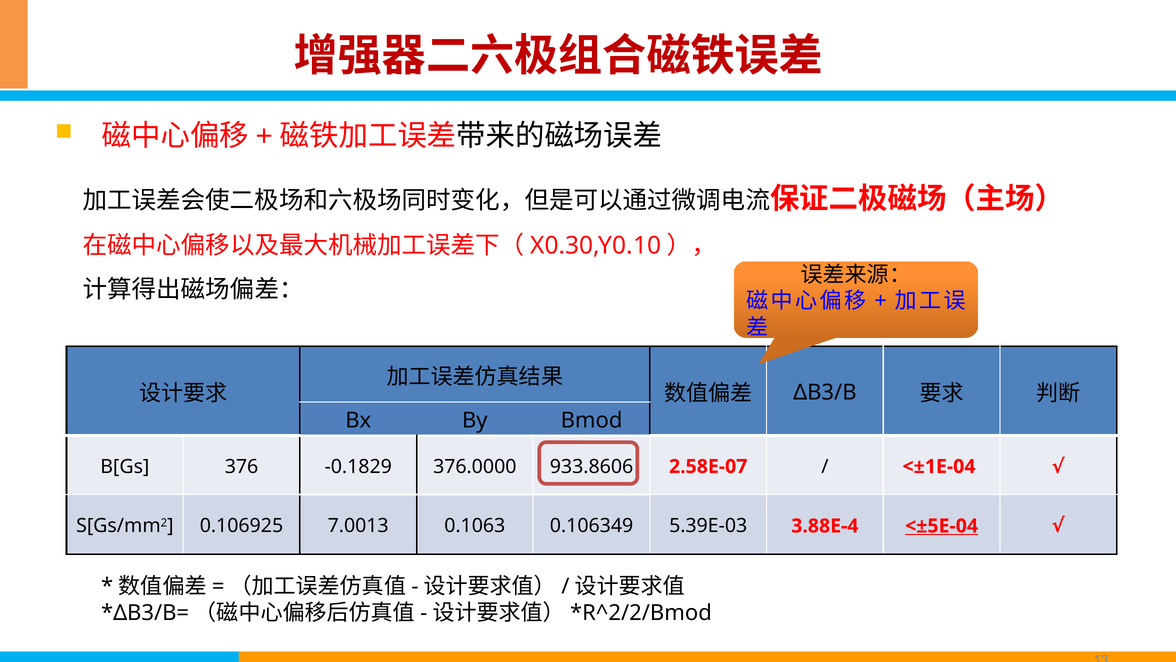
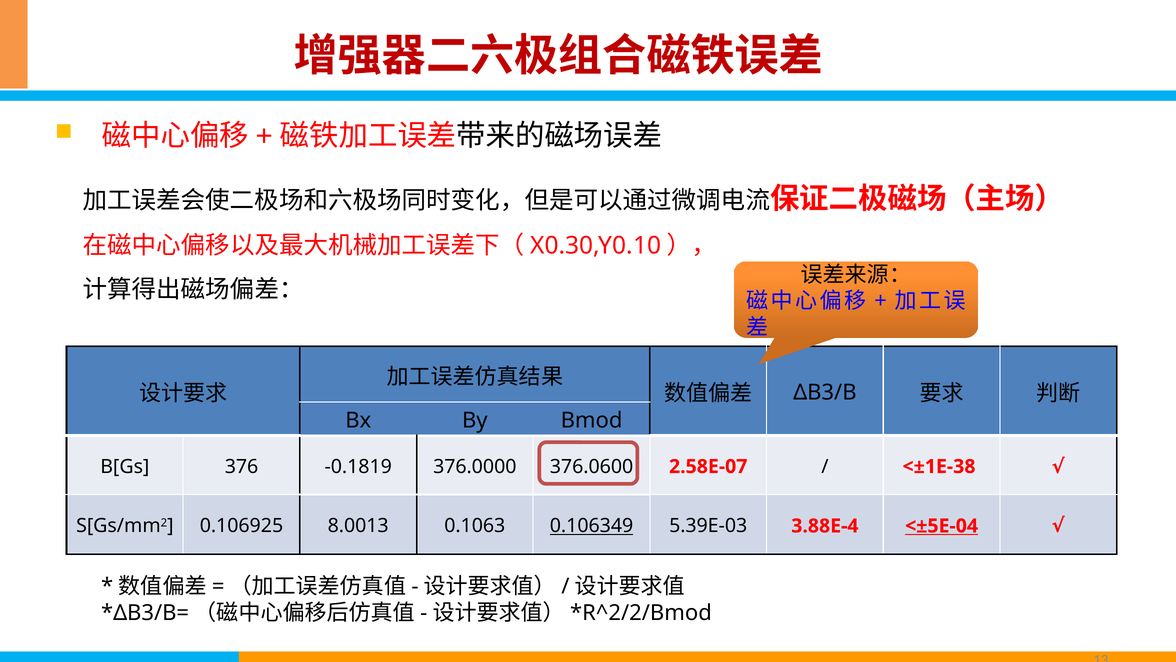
-0.1829: -0.1829 -> -0.1819 (358, 466)
933.8606: 933.8606 -> 376.0600 (592, 466)
<±1E-04: <±1E-04 -> <±1E-38 (939, 466)
7.0013: 7.0013 -> 8.0013 (358, 526)
0.106349 underline: none -> present (592, 526)
